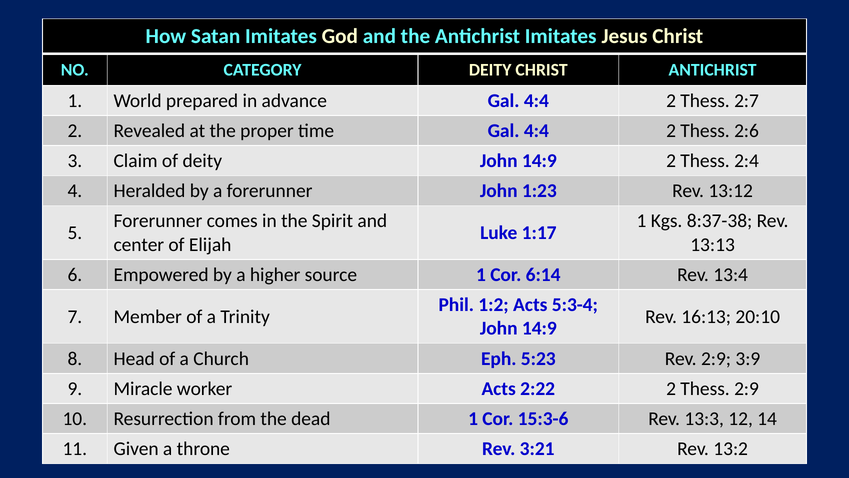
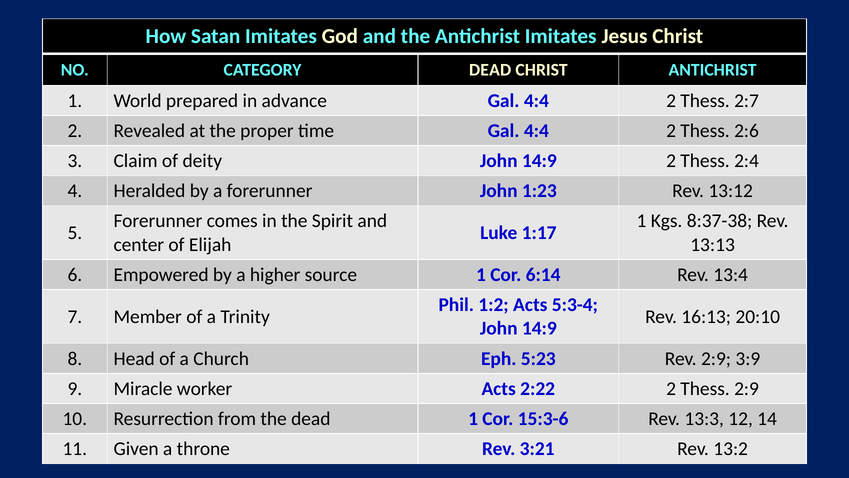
CATEGORY DEITY: DEITY -> DEAD (490, 70)
